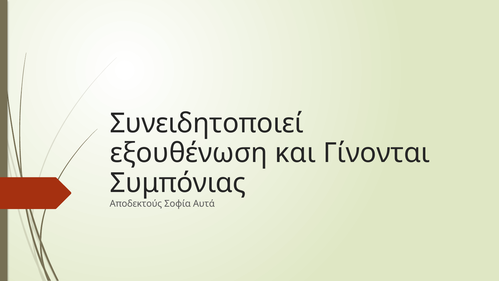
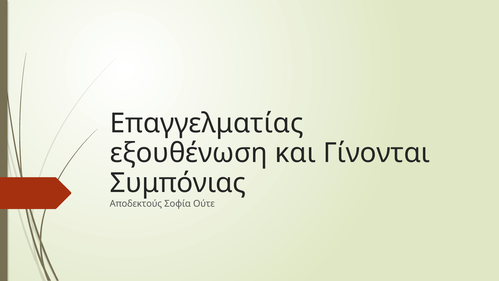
Συνειδητοποιεί: Συνειδητοποιεί -> Επαγγελματίας (207, 123)
Αυτά: Αυτά -> Ούτε (204, 204)
